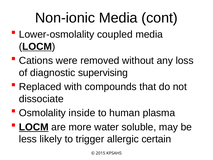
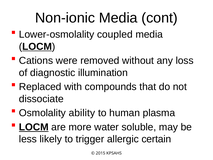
supervising: supervising -> illumination (103, 73)
inside: inside -> ability (82, 113)
